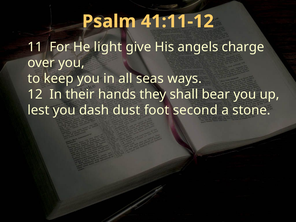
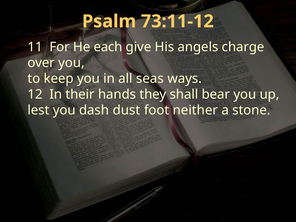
41:11-12: 41:11-12 -> 73:11-12 (177, 21)
light: light -> each (108, 47)
second: second -> neither (195, 110)
